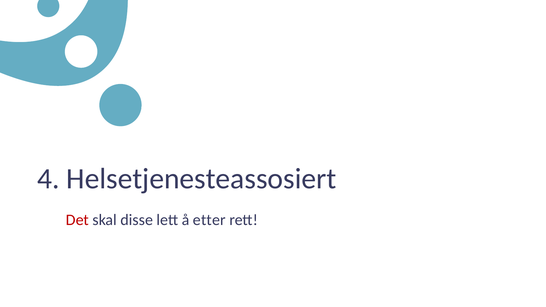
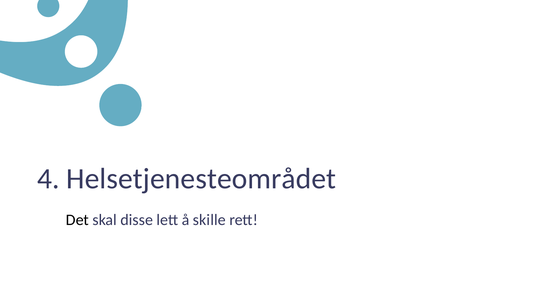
Helsetjenesteassosiert: Helsetjenesteassosiert -> Helsetjenesteområdet (201, 179)
Det colour: red -> black (77, 220)
etter: etter -> skille (209, 220)
